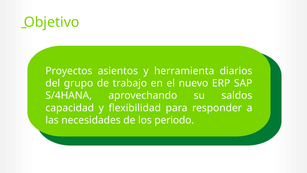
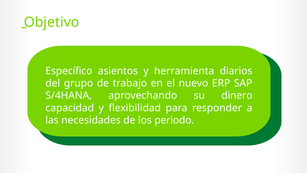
Proyectos: Proyectos -> Específico (69, 71)
saldos: saldos -> dinero (237, 95)
